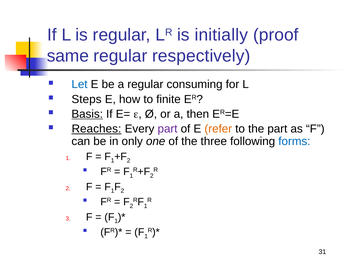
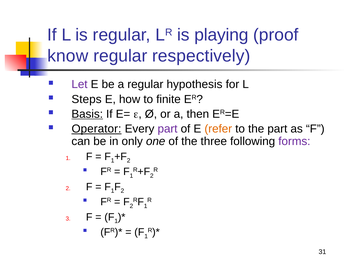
initially: initially -> playing (221, 35)
same: same -> know (68, 56)
Let colour: blue -> purple (80, 84)
consuming: consuming -> hypothesis (195, 84)
Reaches: Reaches -> Operator (96, 129)
forms colour: blue -> purple (294, 141)
